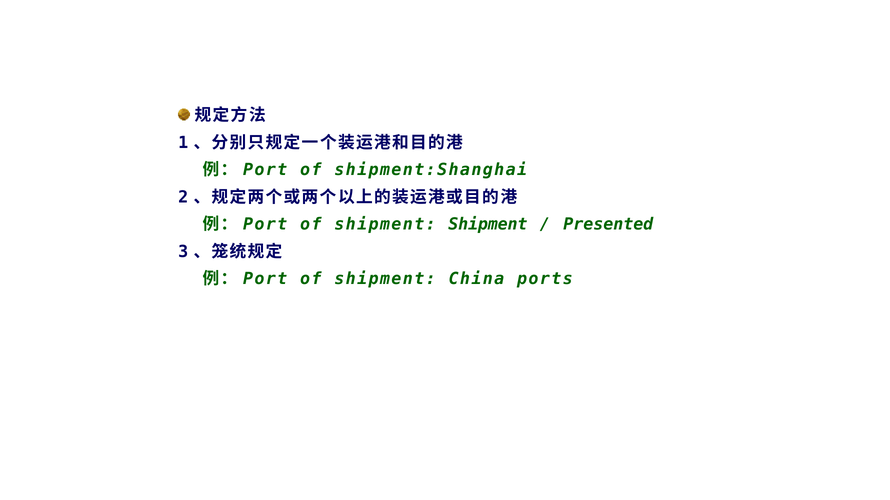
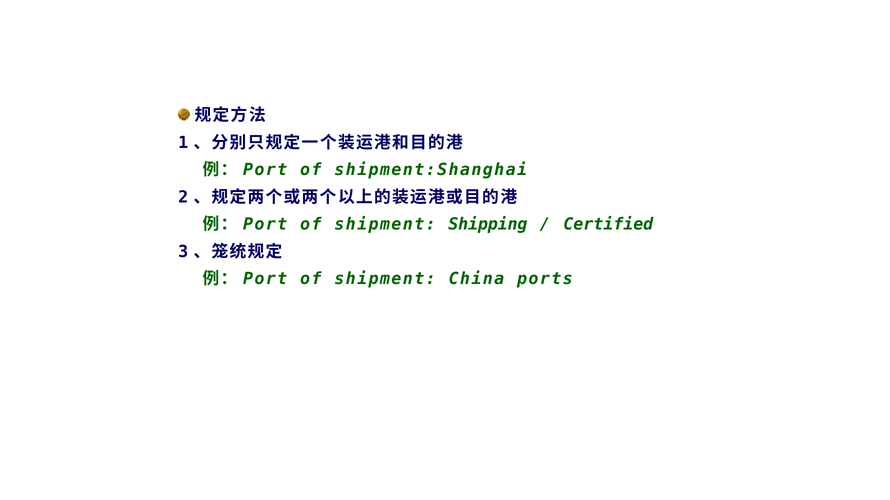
shipment Shipment: Shipment -> Shipping (488, 225)
Presented: Presented -> Certified (608, 225)
